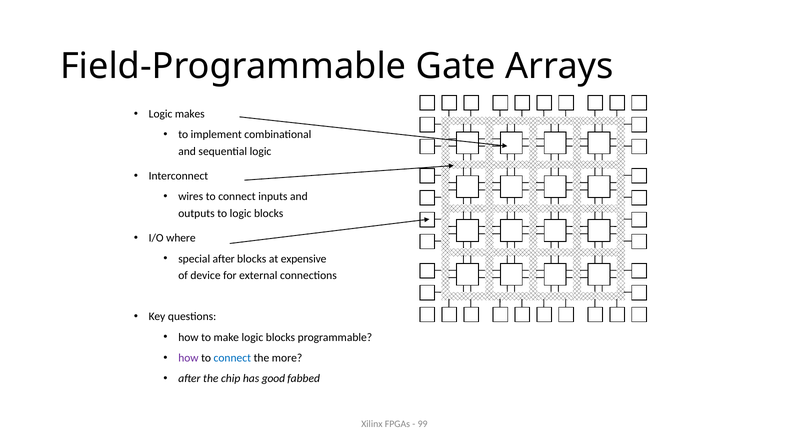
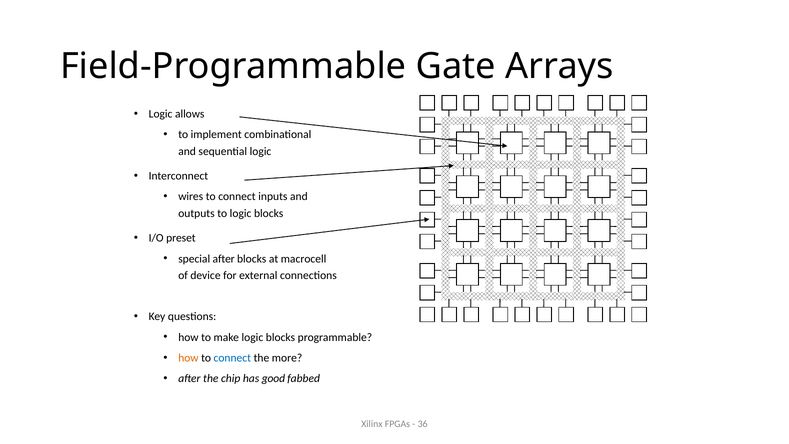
makes: makes -> allows (190, 114)
where: where -> preset (181, 238)
expensive: expensive -> macrocell (304, 259)
how colour: purple -> orange (188, 358)
99: 99 -> 36 (423, 424)
